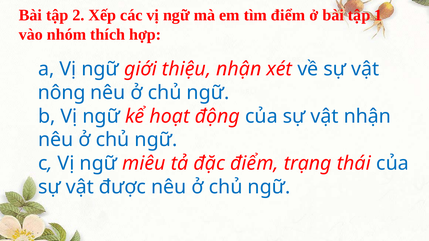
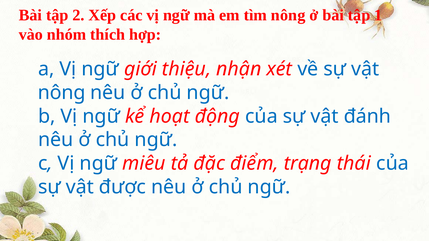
tìm điểm: điểm -> nông (288, 15)
vật nhận: nhận -> đánh (367, 116)
